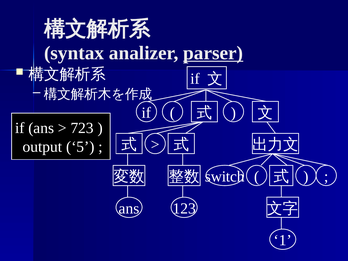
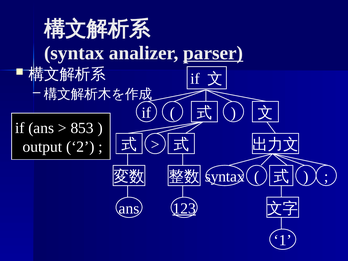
723: 723 -> 853 (82, 128)
5: 5 -> 2 (80, 147)
switch: switch -> syntax (225, 177)
123 underline: none -> present (184, 208)
